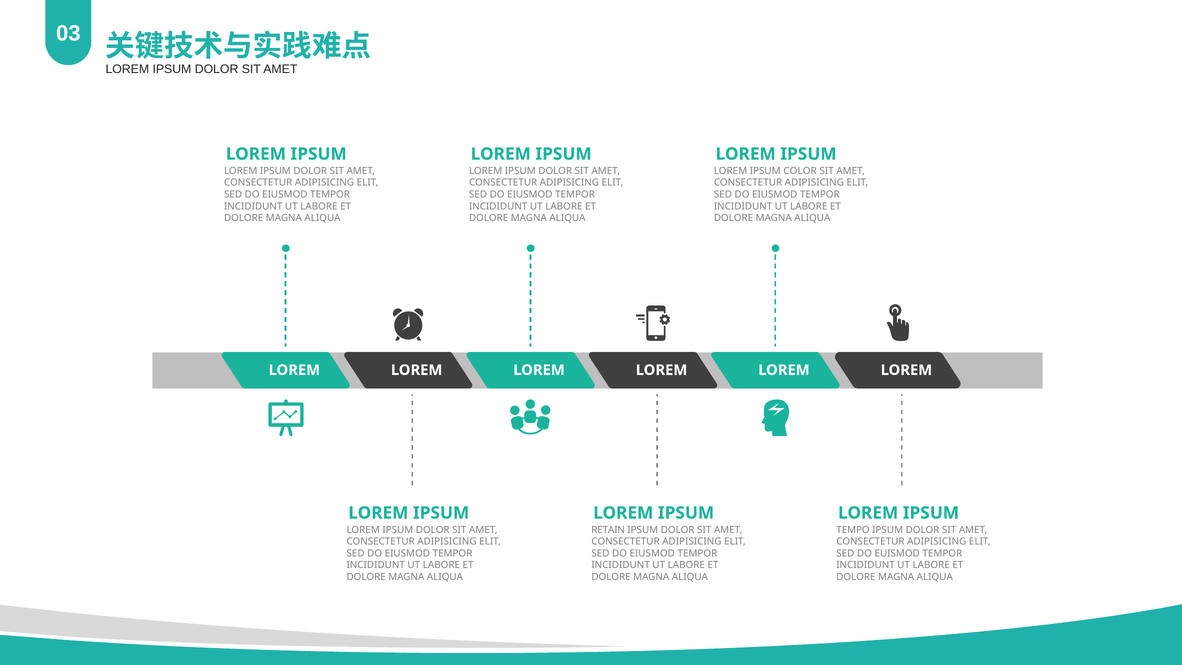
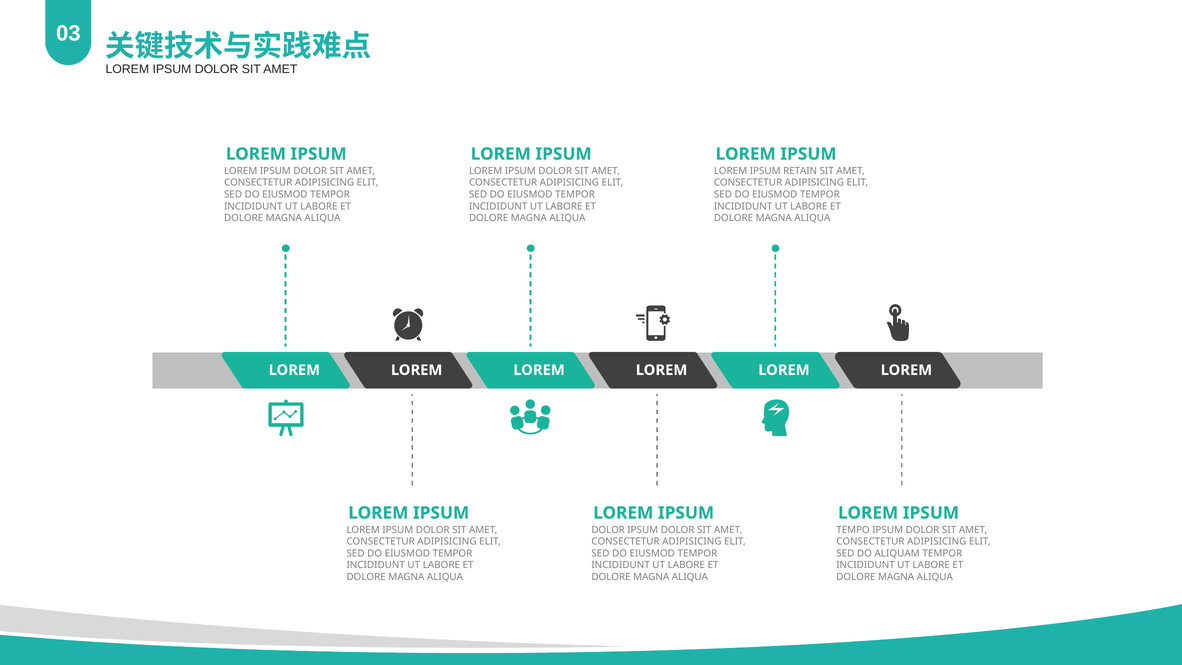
COLOR: COLOR -> RETAIN (800, 171)
RETAIN: RETAIN -> DOLOR (608, 530)
EUISMOD: EUISMOD -> ALIQUAM (897, 553)
